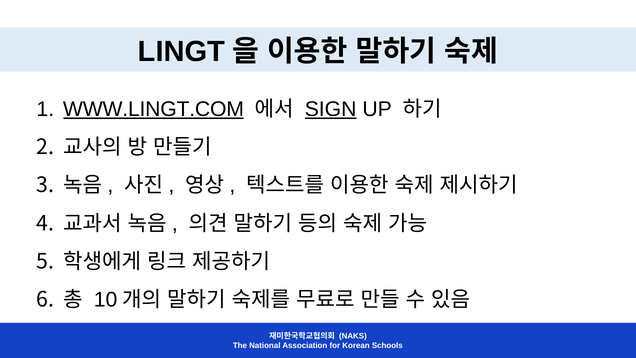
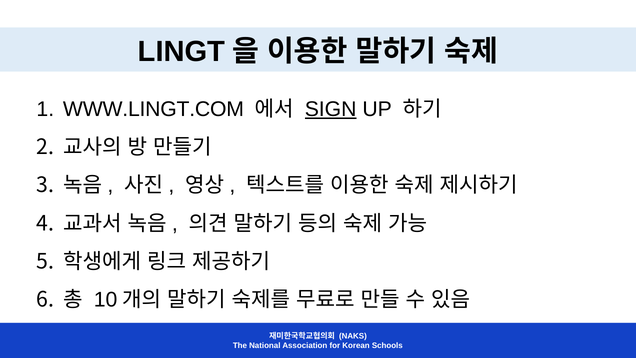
WWW.LINGT.COM underline: present -> none (153, 109)
